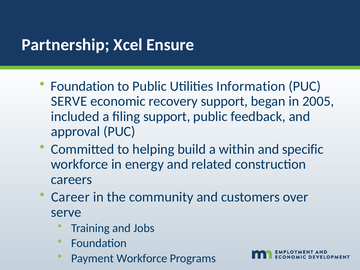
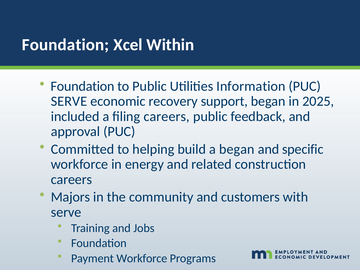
Partnership: Partnership -> Foundation (66, 45)
Ensure: Ensure -> Within (170, 45)
2005: 2005 -> 2025 (318, 101)
filing support: support -> careers (167, 116)
a within: within -> began (237, 149)
Career: Career -> Majors (70, 197)
over: over -> with (296, 197)
